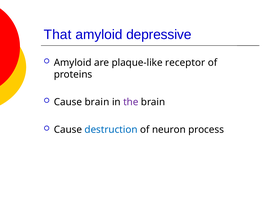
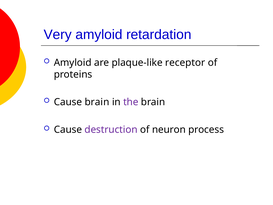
That: That -> Very (58, 35)
depressive: depressive -> retardation (159, 35)
destruction colour: blue -> purple (111, 130)
